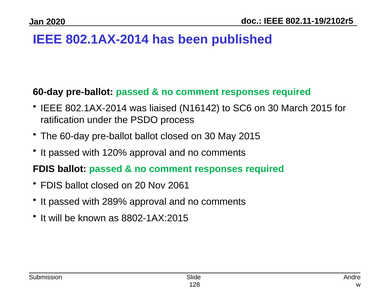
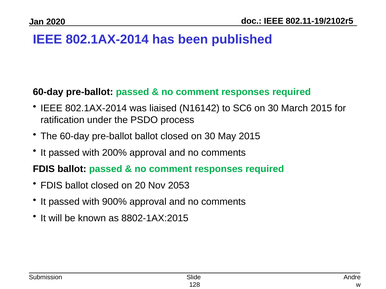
120%: 120% -> 200% (114, 153)
2061: 2061 -> 2053 (179, 186)
289%: 289% -> 900% (114, 202)
